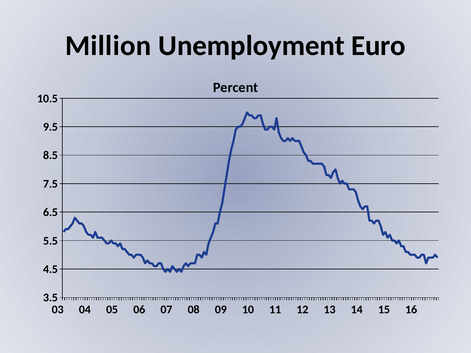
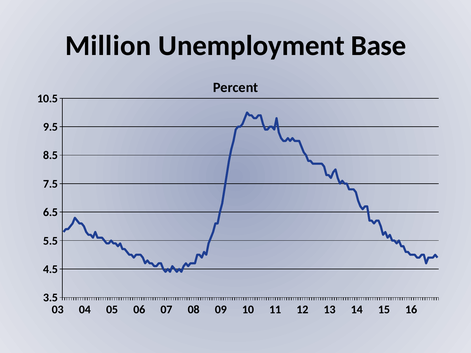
Euro: Euro -> Base (379, 46)
